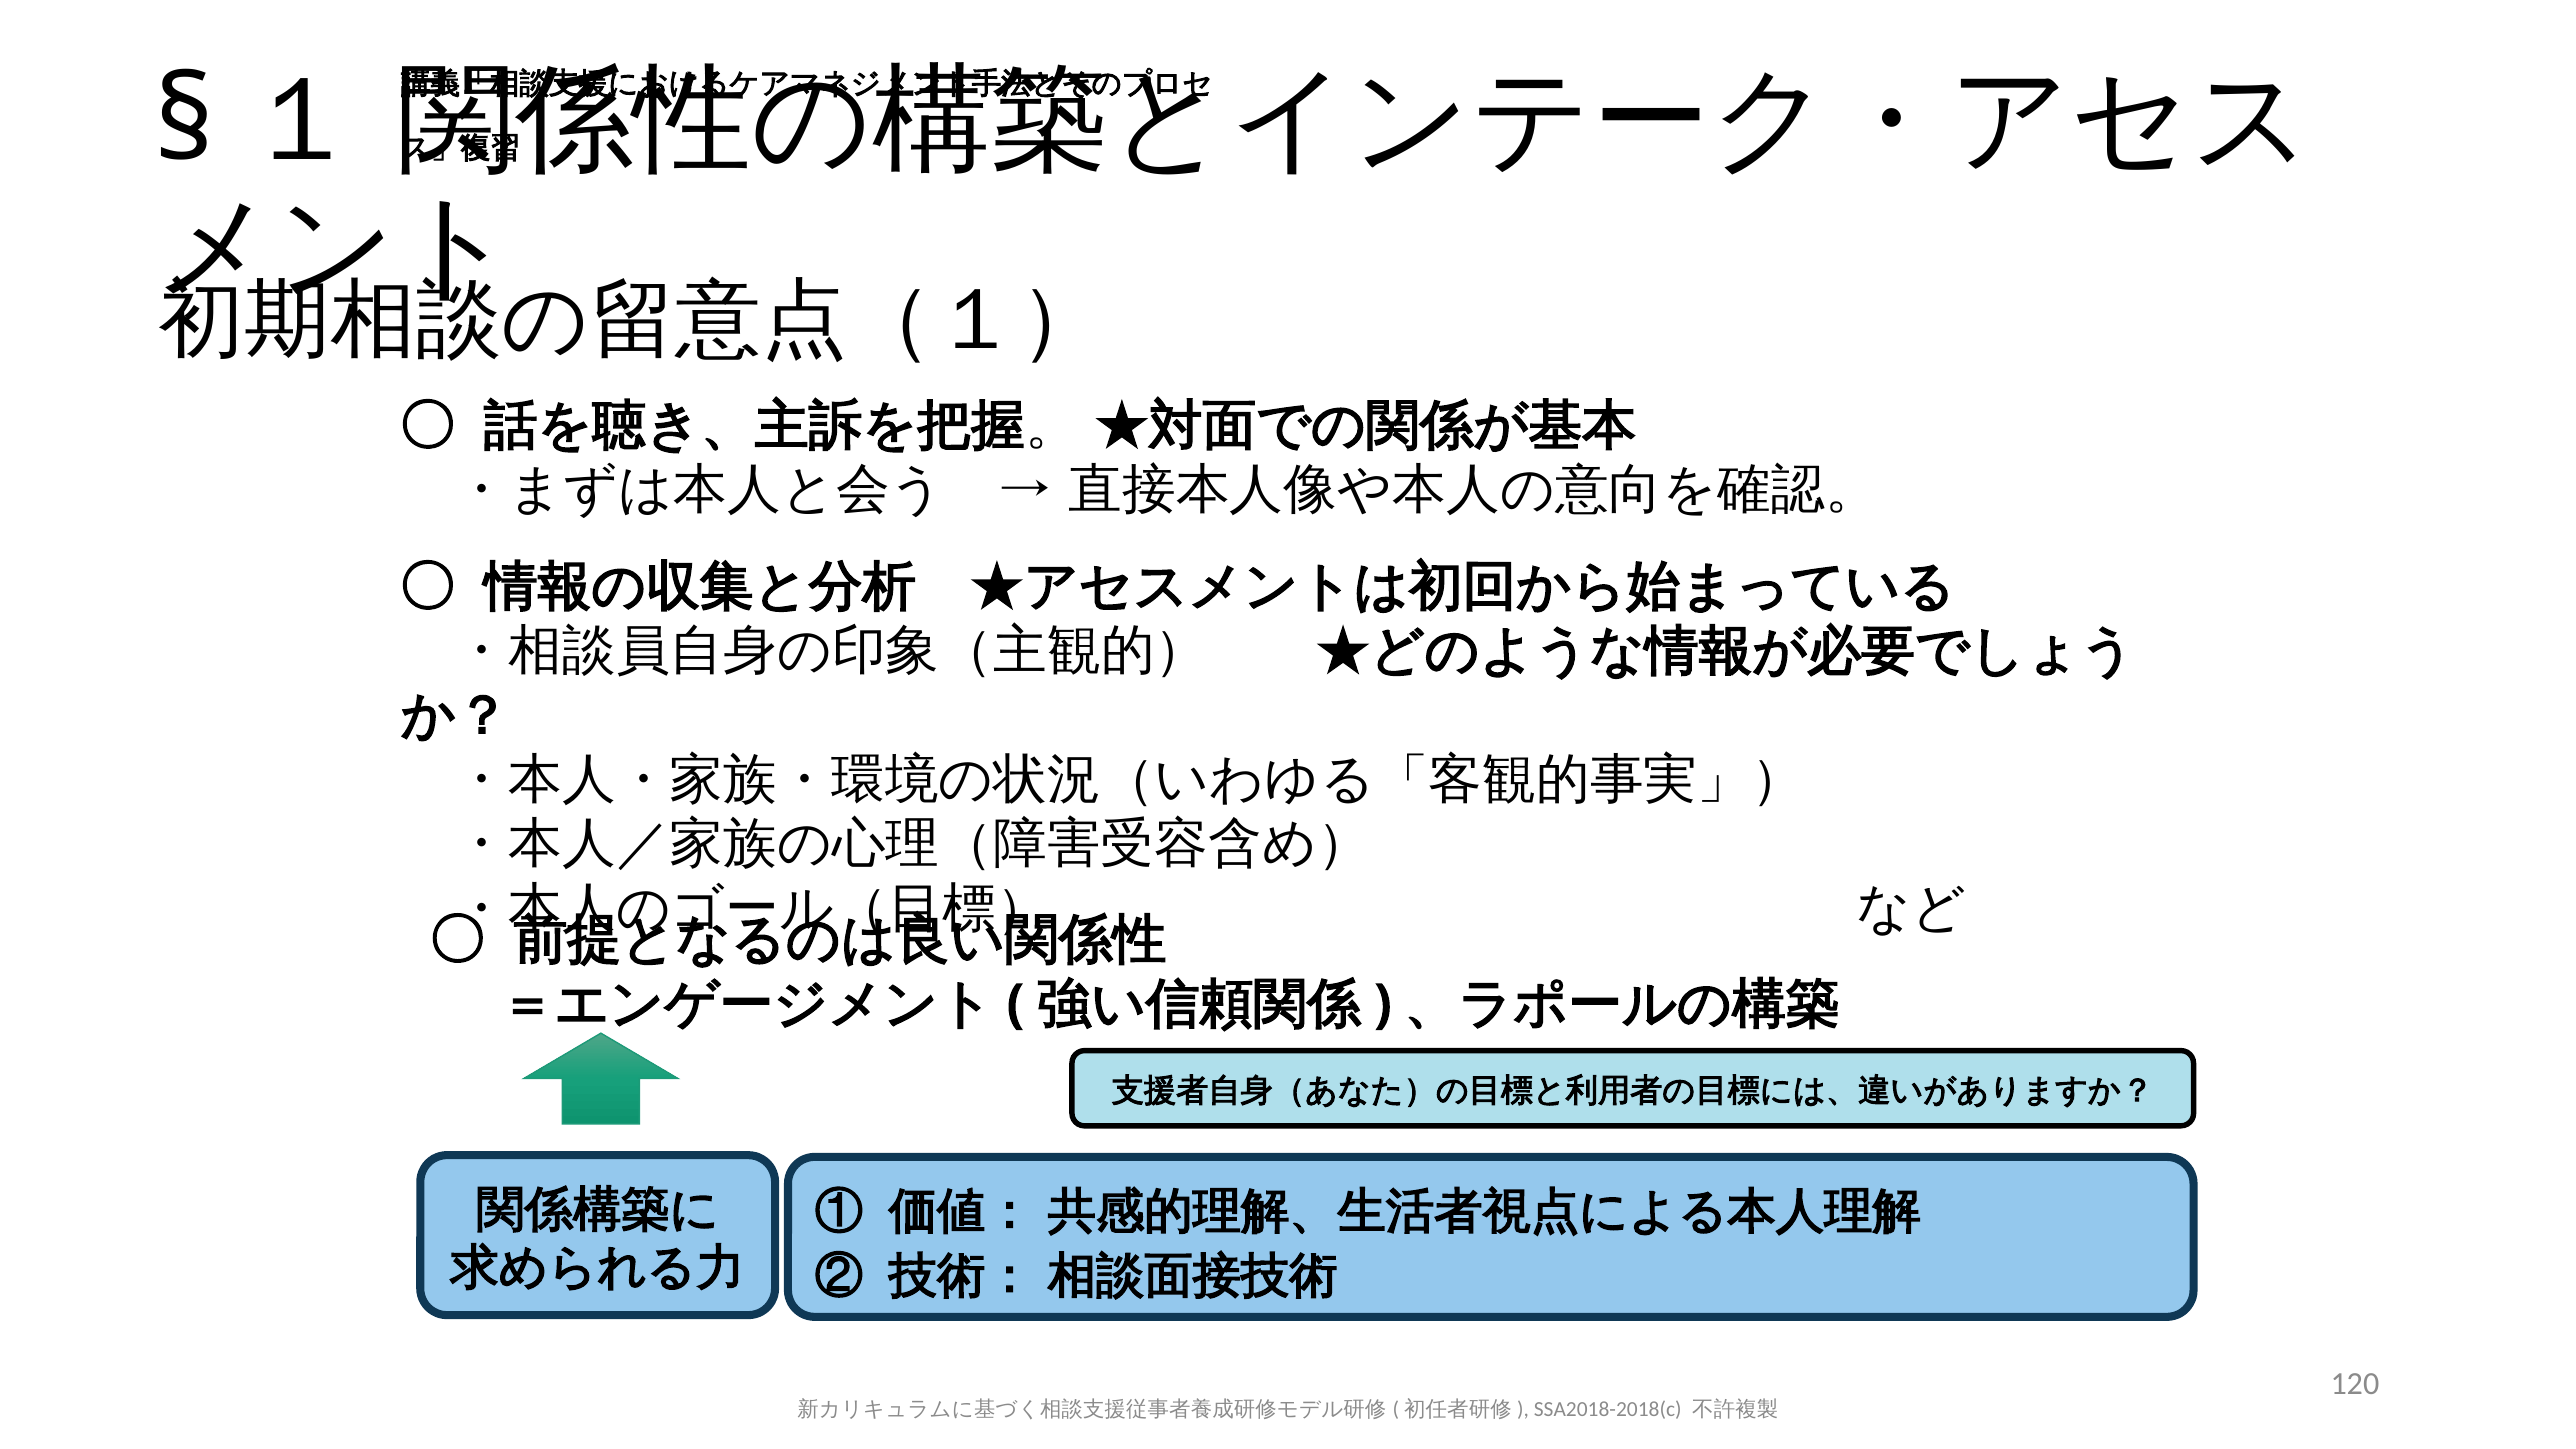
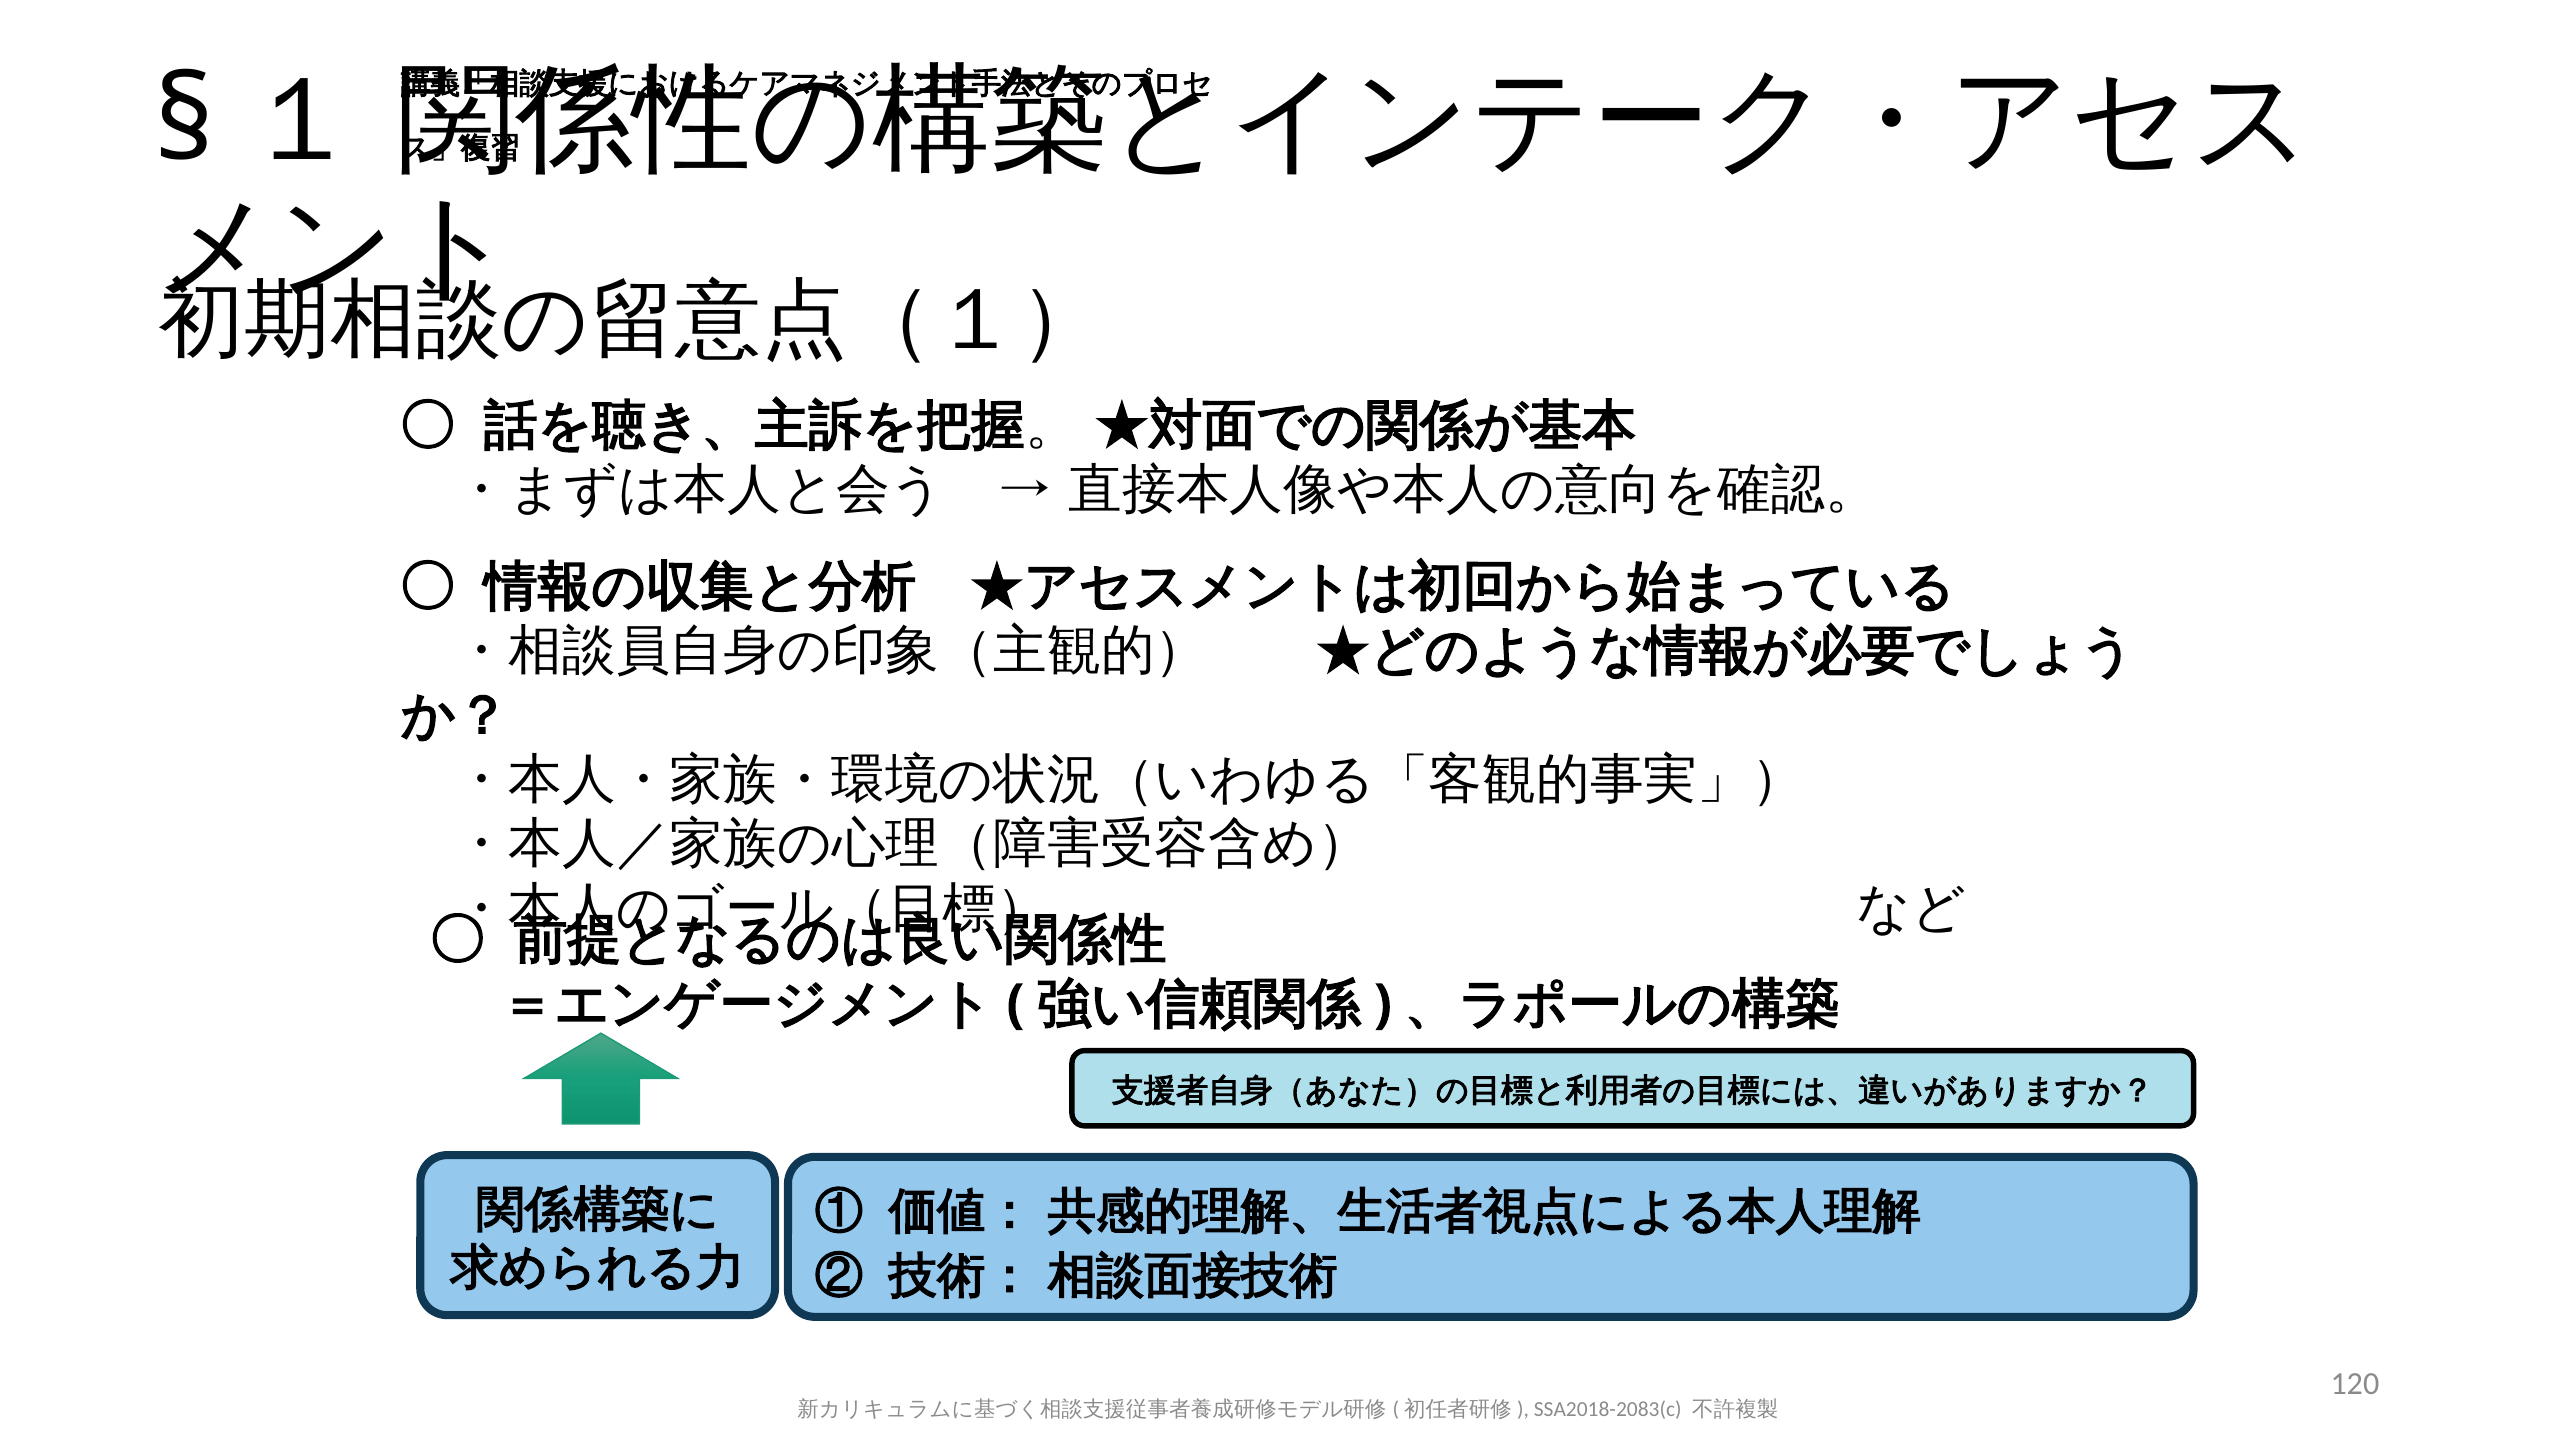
SSA2018-2018(c: SSA2018-2018(c -> SSA2018-2083(c (1608, 1409)
